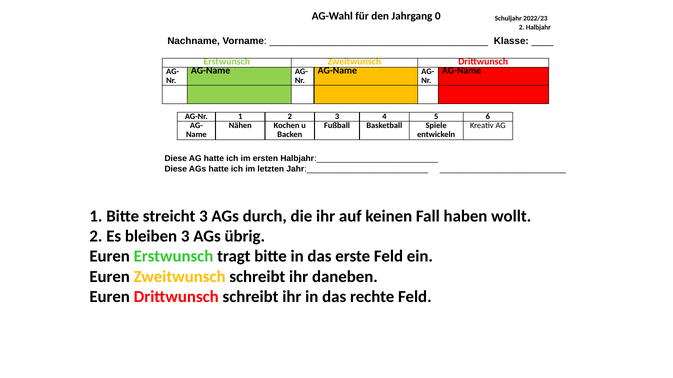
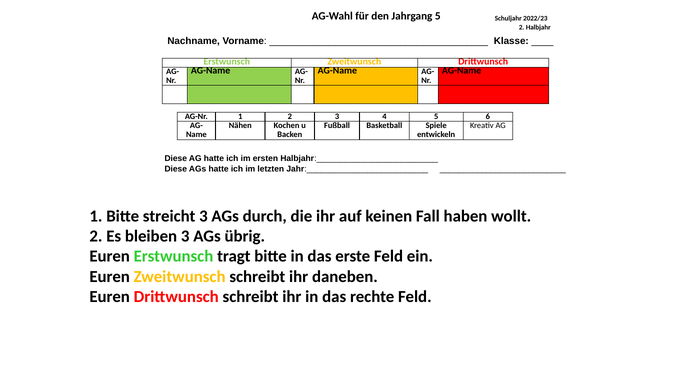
Jahrgang 0: 0 -> 5 (438, 16)
